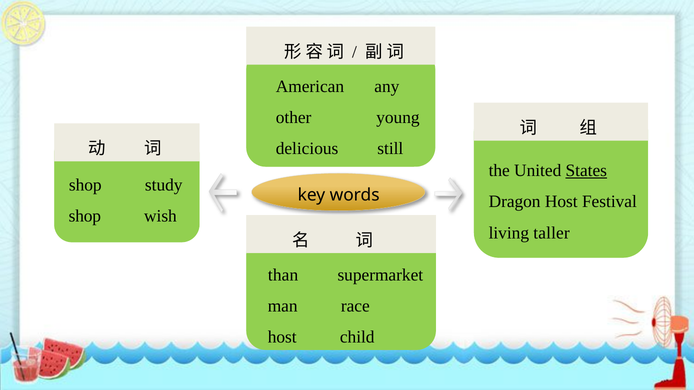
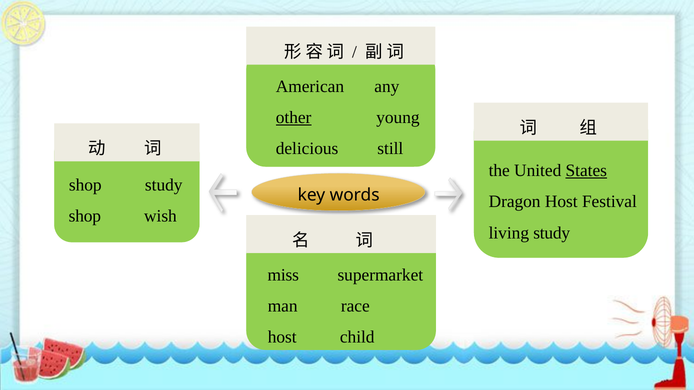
other underline: none -> present (294, 118)
living taller: taller -> study (552, 233)
than: than -> miss (283, 275)
